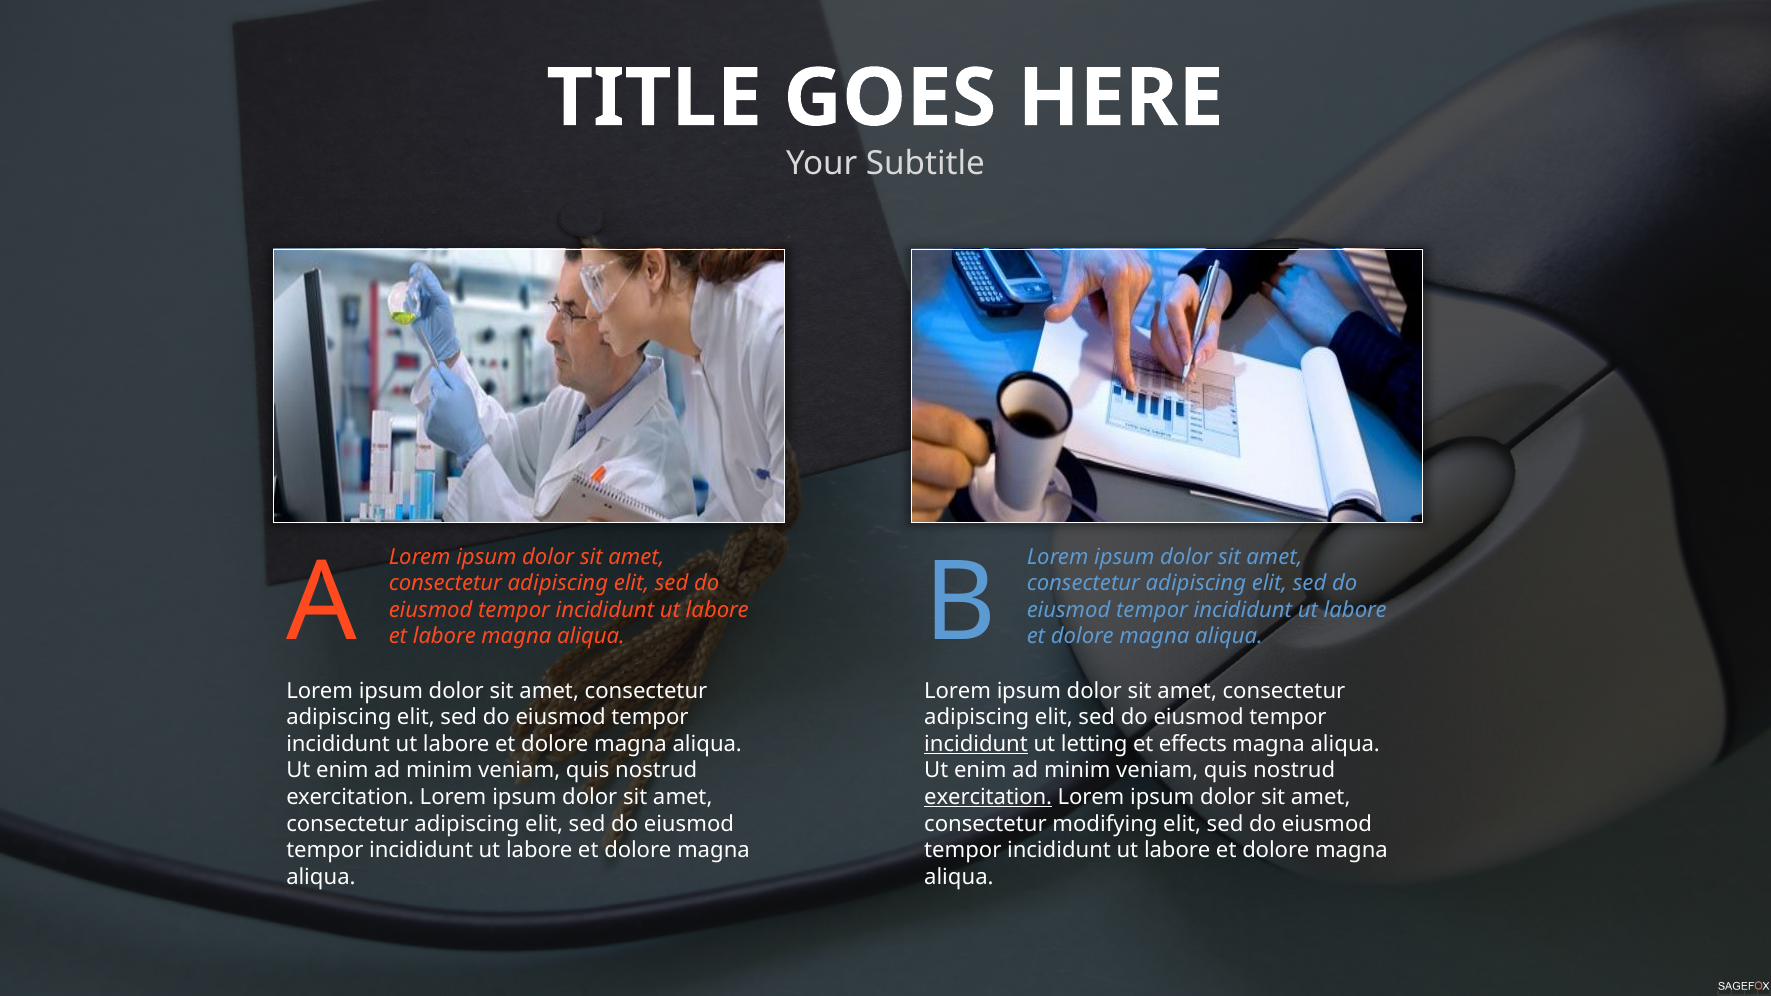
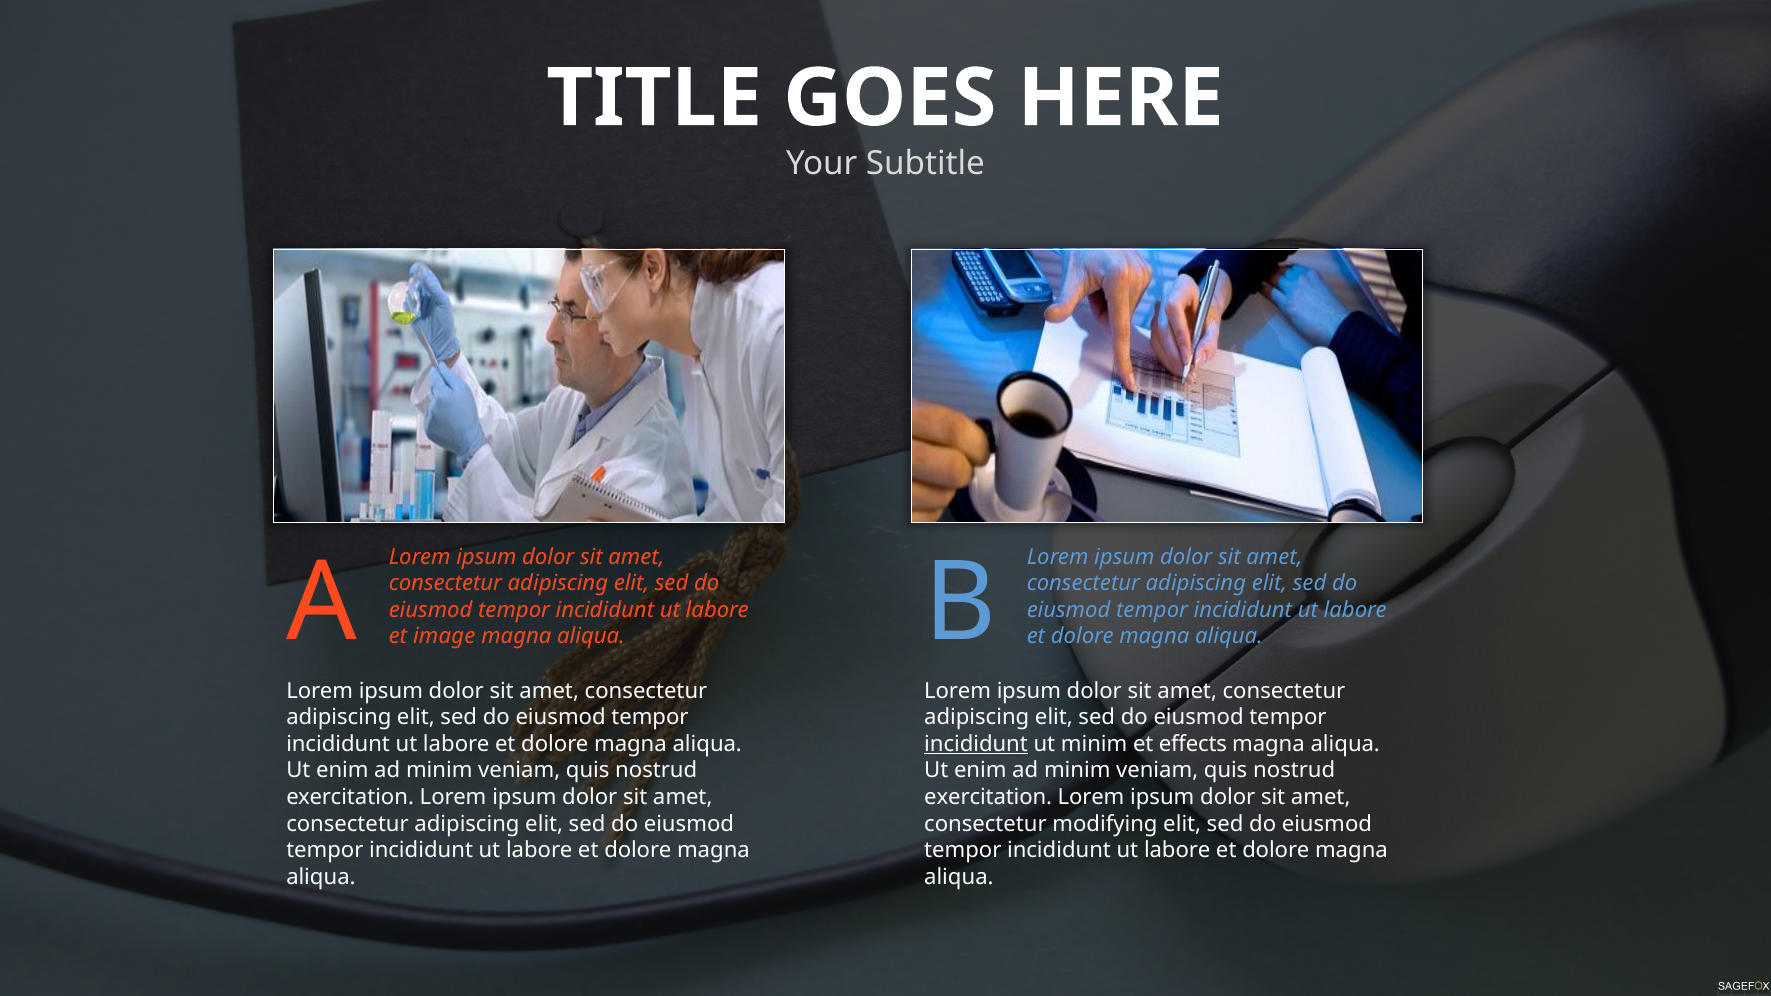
et labore: labore -> image (444, 637)
ut letting: letting -> minim (1094, 744)
exercitation underline: present -> none (988, 797)
